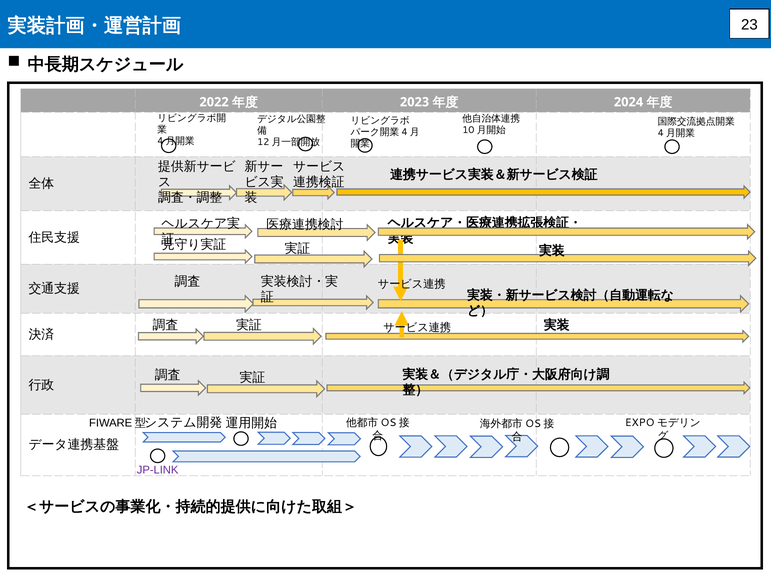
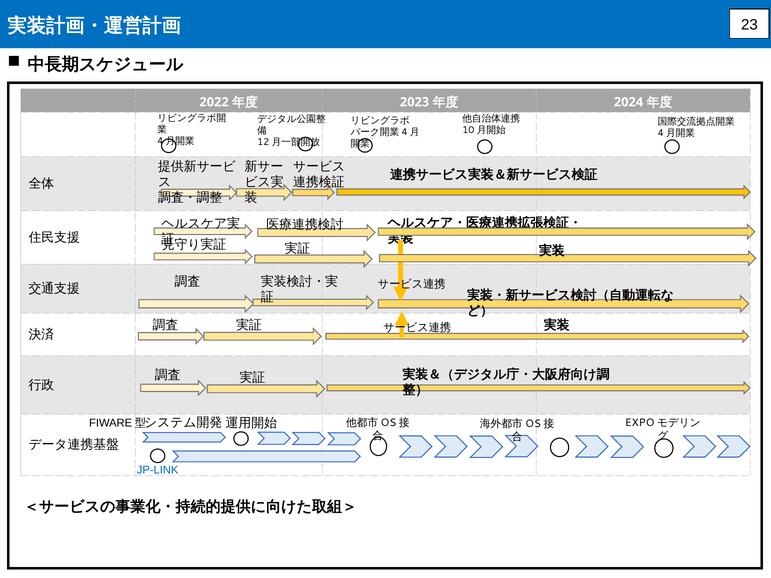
JP-LINK colour: purple -> blue (158, 470)
